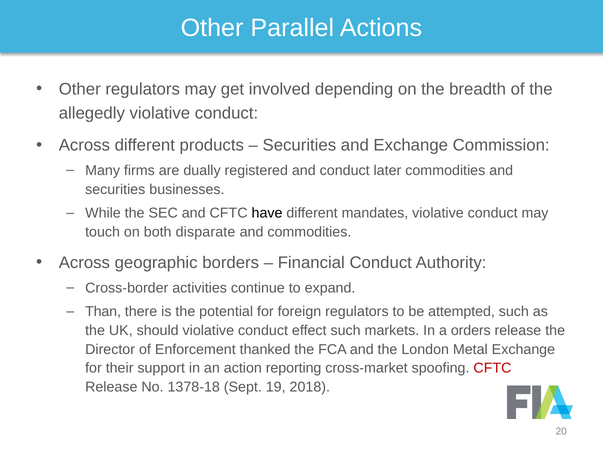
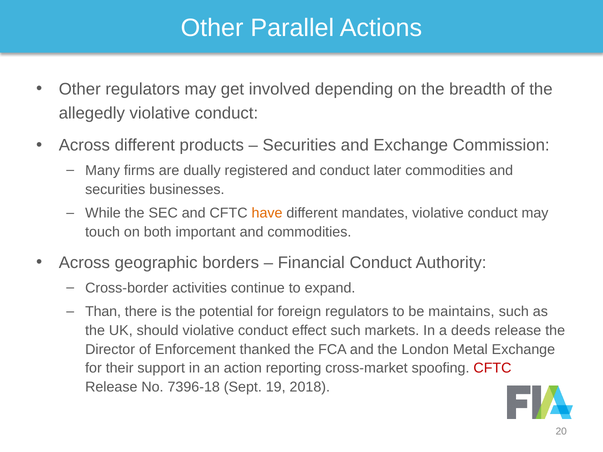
have colour: black -> orange (267, 213)
disparate: disparate -> important (206, 232)
attempted: attempted -> maintains (461, 312)
orders: orders -> deeds (471, 331)
1378-18: 1378-18 -> 7396-18 (194, 387)
